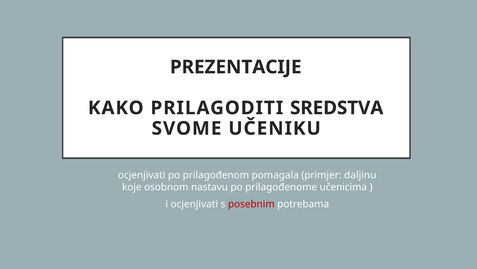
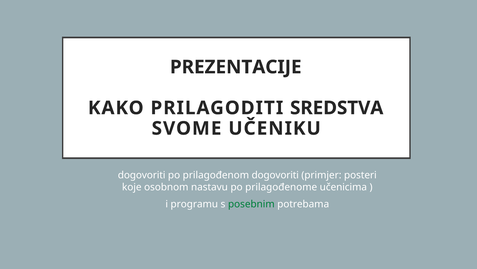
ocjenjivati: ocjenjivati -> dogovoriti (142, 175)
prilagođenom pomagala: pomagala -> dogovoriti (275, 175)
daljinu: daljinu -> posteri (360, 175)
i ocjenjivati: ocjenjivati -> programu (194, 204)
posebnim colour: red -> green (251, 204)
